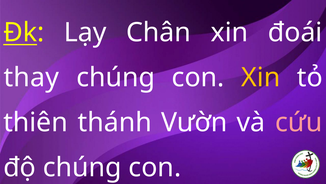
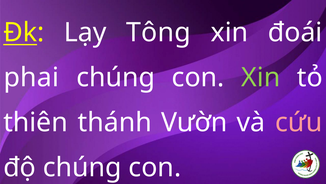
Chân: Chân -> Tông (158, 32)
thay: thay -> phai (31, 77)
Xin colour: yellow -> light green (261, 77)
